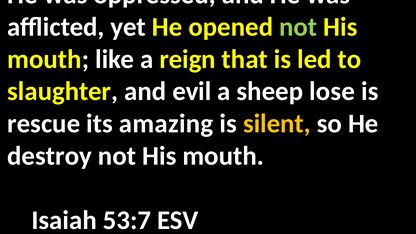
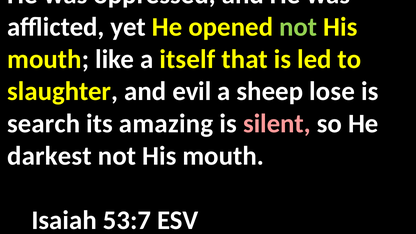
reign: reign -> itself (187, 59)
rescue: rescue -> search (44, 124)
silent colour: yellow -> pink (277, 124)
destroy: destroy -> darkest (49, 156)
